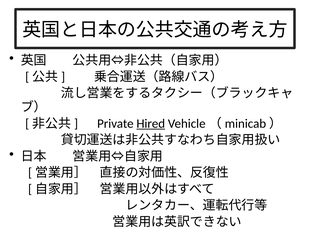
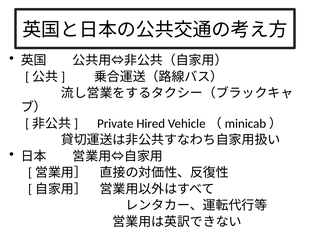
Hired underline: present -> none (151, 124)
